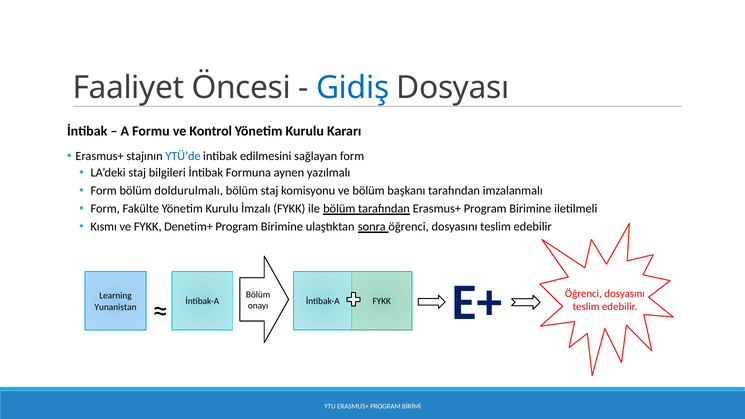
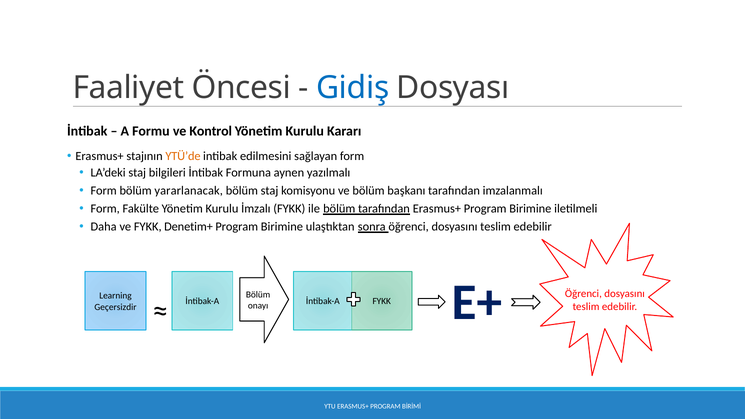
YTÜ’de colour: blue -> orange (183, 156)
doldurulmalı: doldurulmalı -> yararlanacak (189, 191)
Kısmı: Kısmı -> Daha (104, 227)
Yunanistan: Yunanistan -> Geçersizdir (115, 307)
